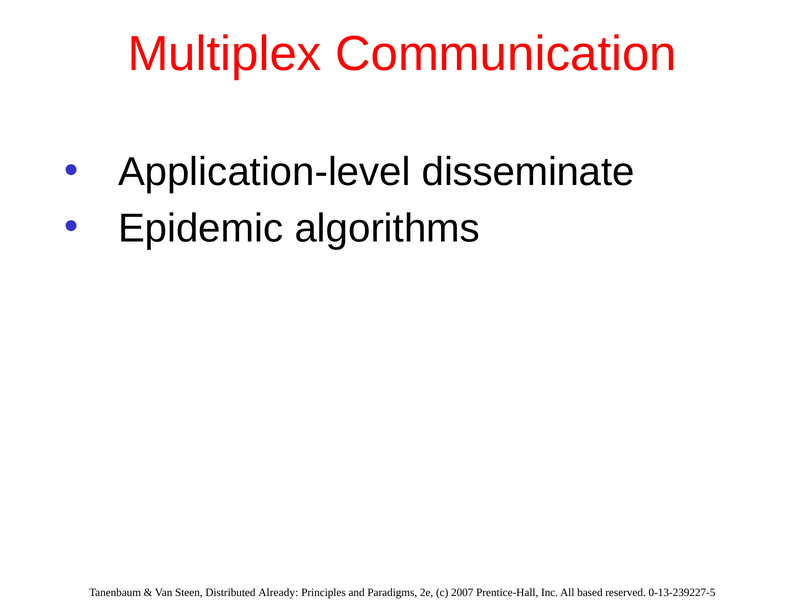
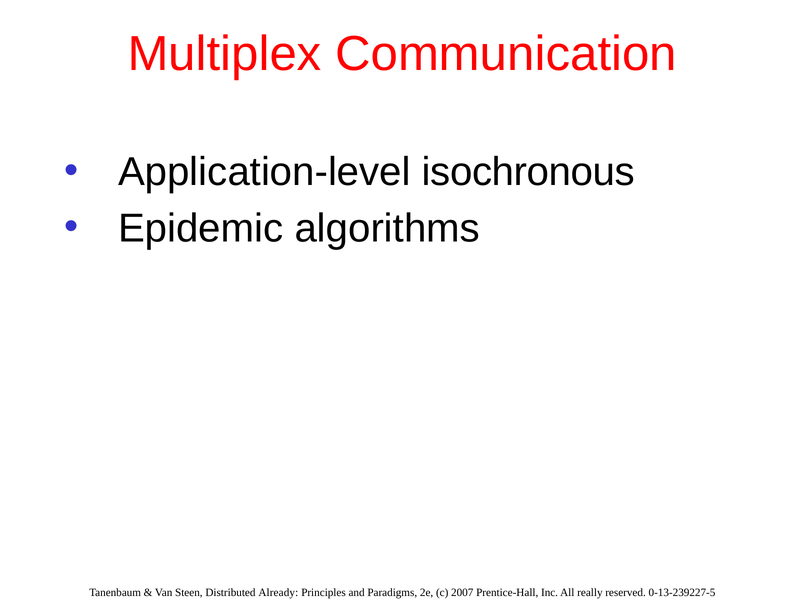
disseminate: disseminate -> isochronous (528, 172)
based: based -> really (590, 592)
